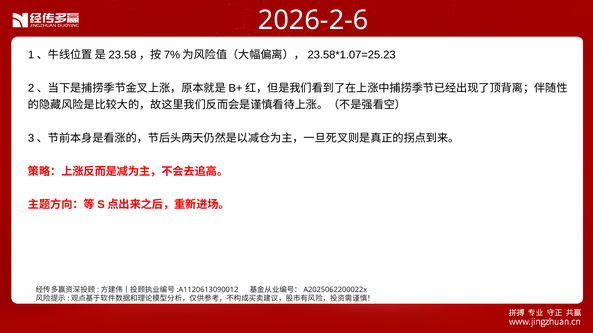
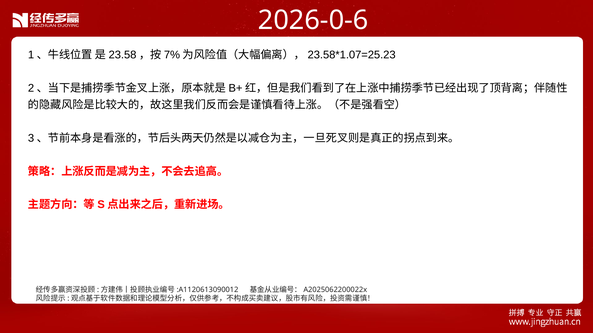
2026-2-6: 2026-2-6 -> 2026-0-6 (313, 20)
